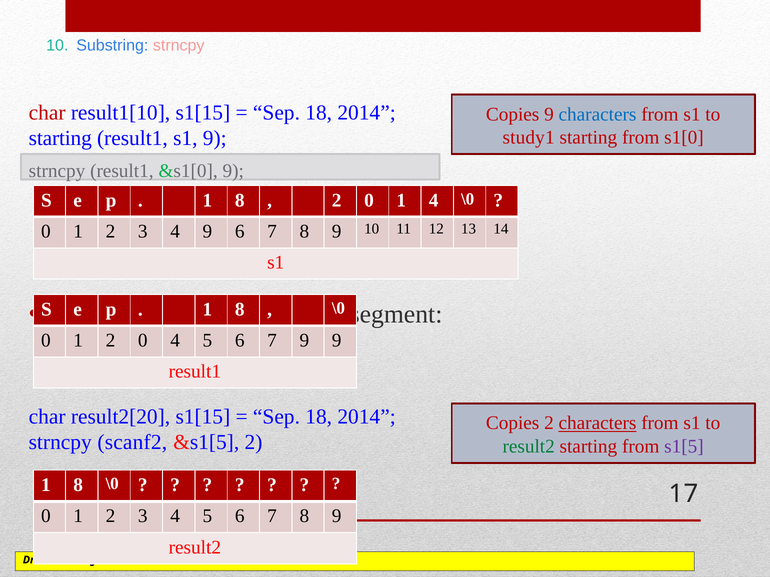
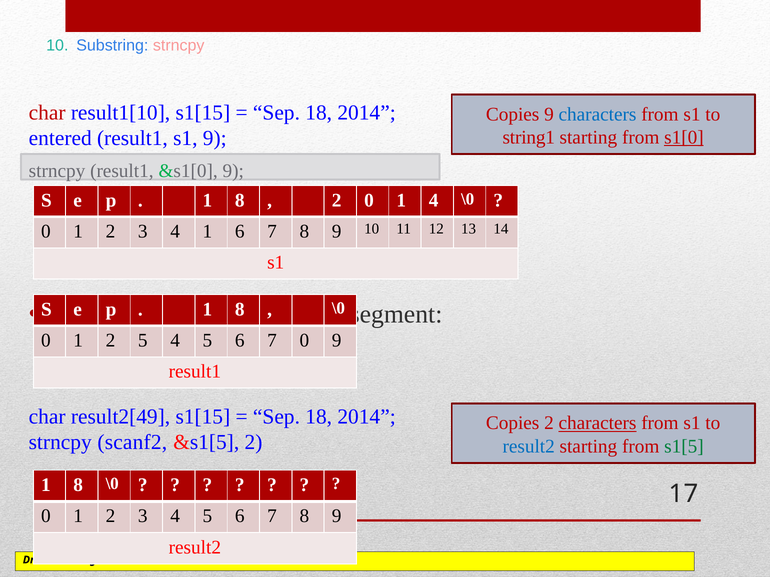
study1: study1 -> string1 (529, 137)
s1[0 underline: none -> present (684, 137)
starting: starting -> entered (60, 138)
4 9: 9 -> 1 (207, 232)
1 2 0: 0 -> 5 (143, 341)
7 9: 9 -> 0 (304, 341)
result2[20: result2[20 -> result2[49 (121, 417)
result2 colour: green -> blue (529, 447)
s1[5 colour: purple -> green (684, 447)
